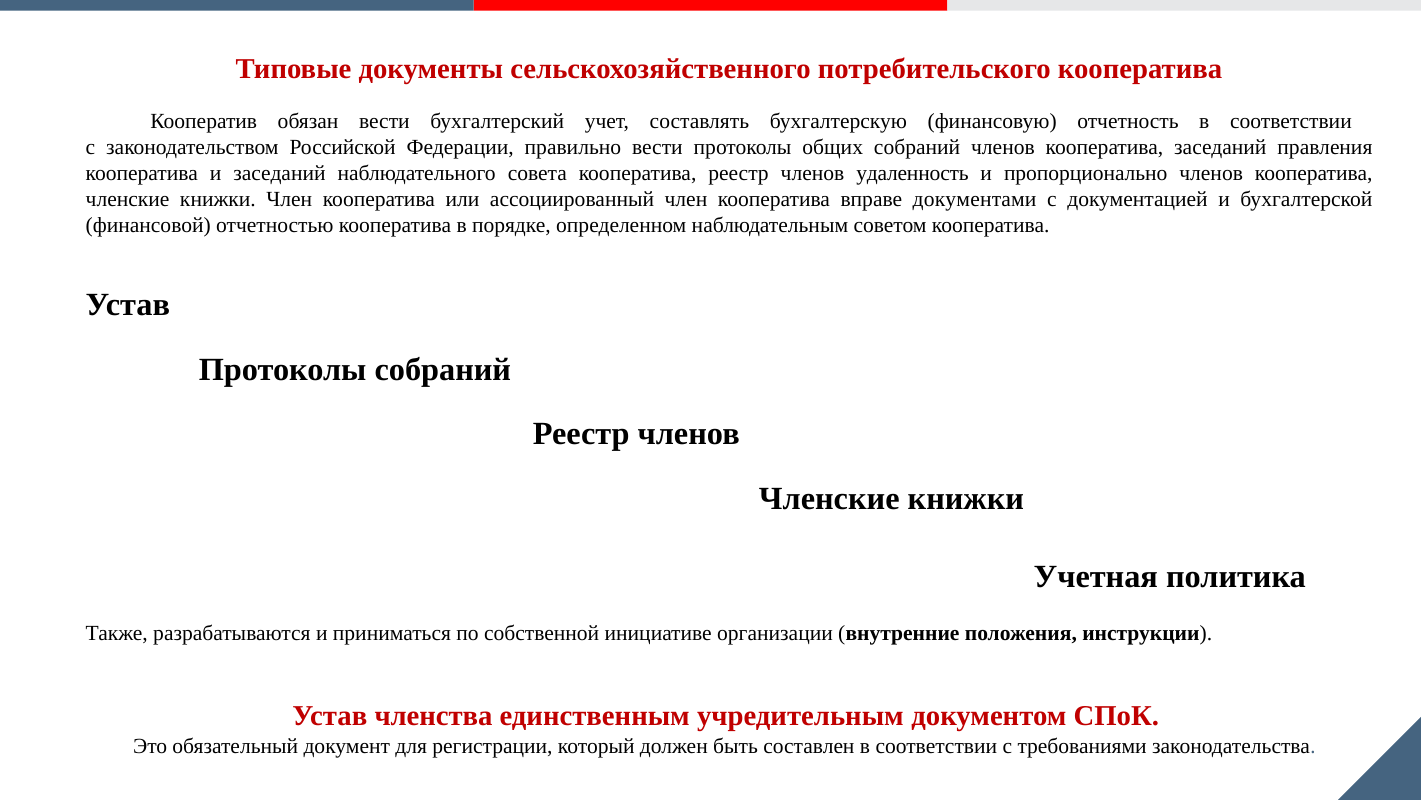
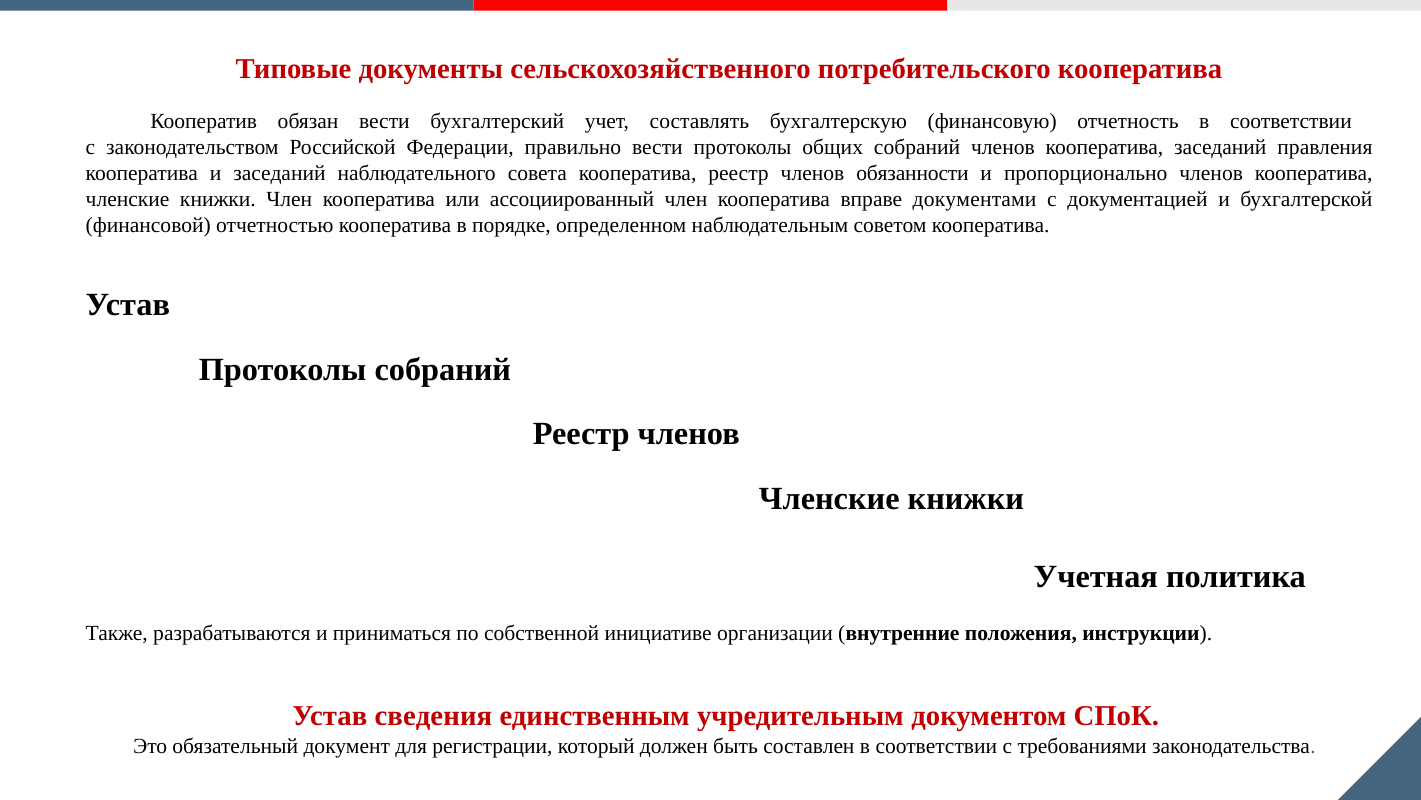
удаленность: удаленность -> обязанности (912, 173)
членства: членства -> сведения (433, 716)
